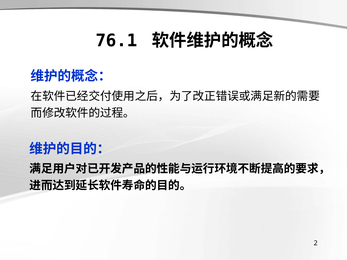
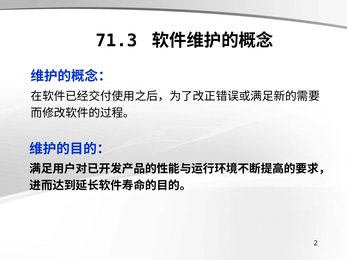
76.1: 76.1 -> 71.3 (116, 41)
